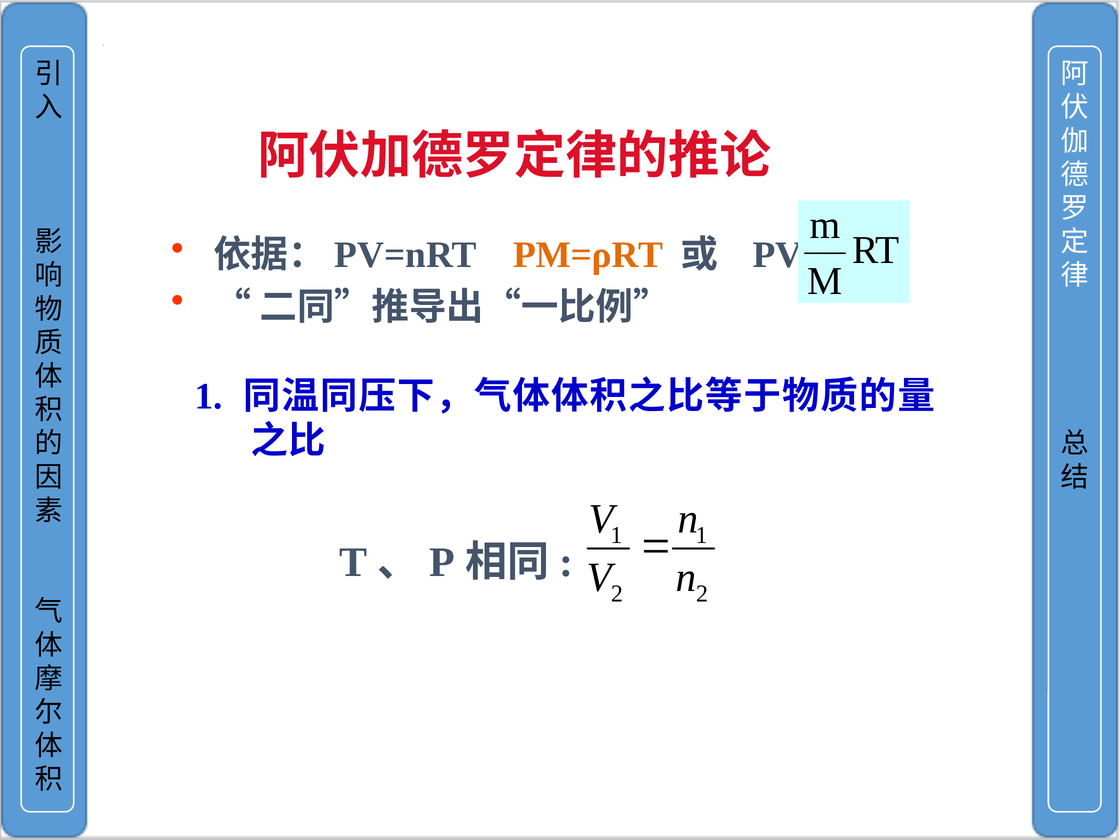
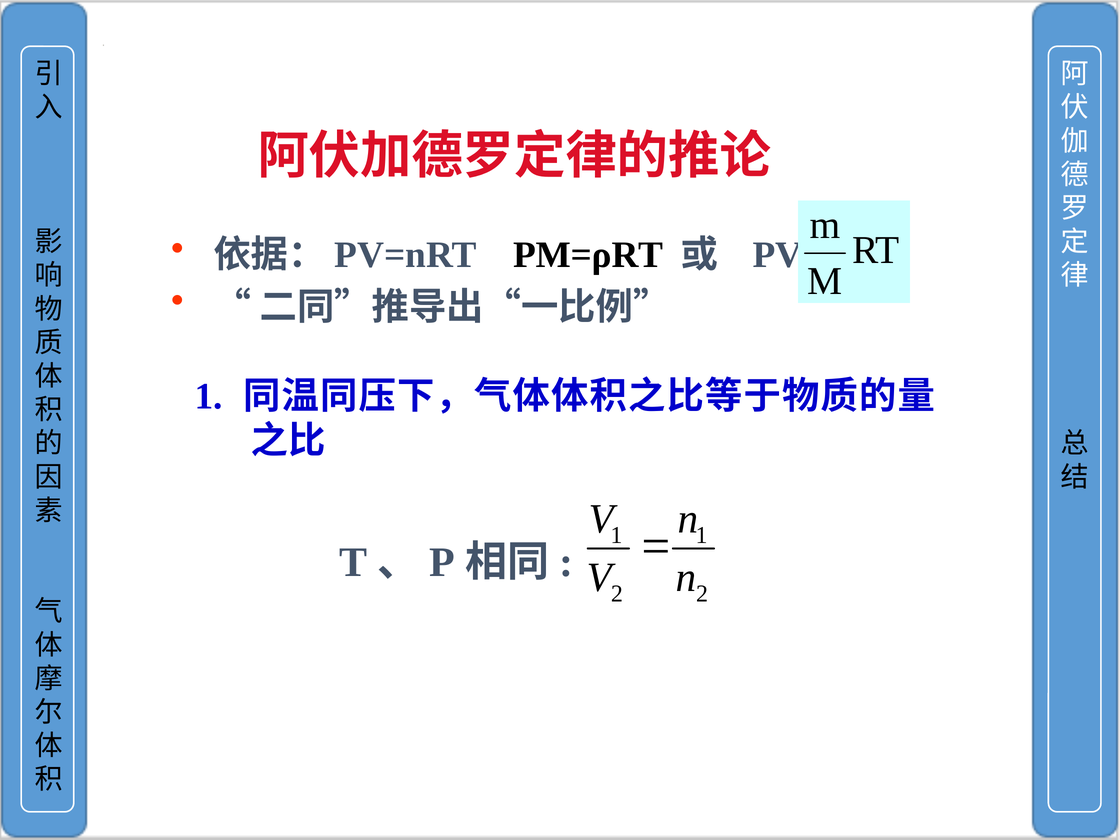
PM=ρRT colour: orange -> black (588, 255)
